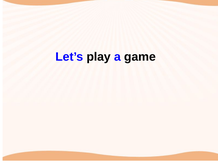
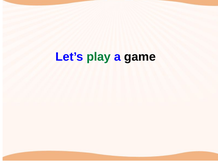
play colour: black -> green (99, 57)
